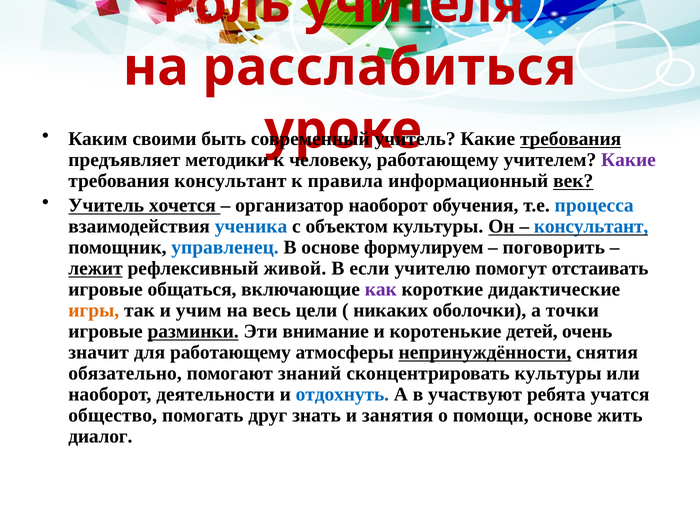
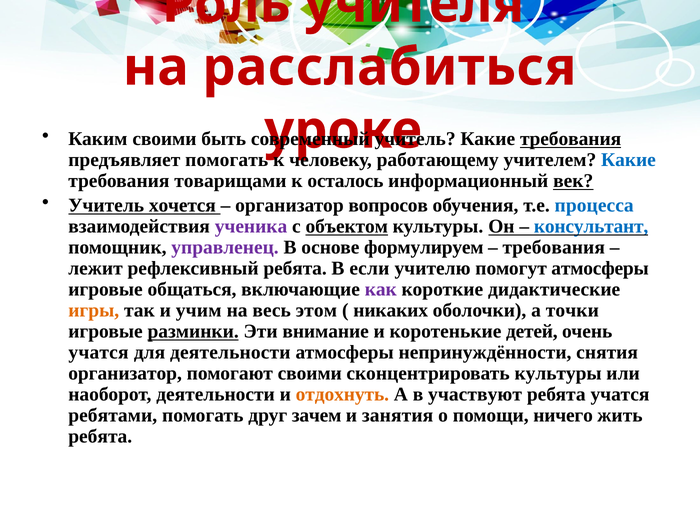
предъявляет методики: методики -> помогать (227, 160)
Какие colour: purple -> blue (628, 160)
требования консультант: консультант -> товарищами (230, 181)
правила: правила -> осталось (345, 181)
организатор наоборот: наоборот -> вопросов (388, 206)
ученика colour: blue -> purple (251, 227)
объектом underline: none -> present (347, 227)
управленец colour: blue -> purple (225, 248)
поговорить: поговорить -> требования (554, 248)
лежит underline: present -> none (95, 269)
рефлексивный живой: живой -> ребята (295, 269)
помогут отстаивать: отстаивать -> атмосферы (600, 269)
цели: цели -> этом (316, 311)
значит: значит -> учатся (98, 353)
для работающему: работающему -> деятельности (230, 353)
непринуждённости underline: present -> none (485, 353)
обязательно: обязательно -> организатор (125, 374)
помогают знаний: знаний -> своими (310, 374)
отдохнуть colour: blue -> orange (342, 395)
общество: общество -> ребятами (113, 416)
знать: знать -> зачем (317, 416)
помощи основе: основе -> ничего (563, 416)
диалог: диалог -> ребята (100, 437)
